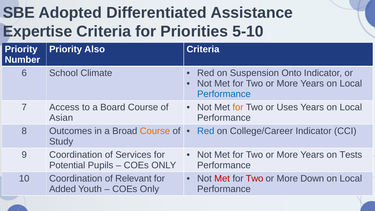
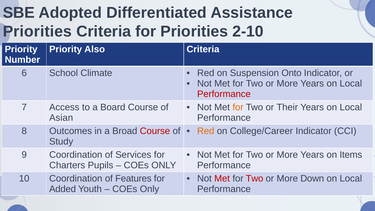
Expertise: Expertise -> Priorities (37, 31)
5-10: 5-10 -> 2-10 (248, 31)
Performance colour: blue -> red (224, 94)
Uses: Uses -> Their (287, 107)
Red colour: blue -> orange (206, 131)
Course colour: orange -> red (155, 131)
Tests: Tests -> Items (351, 155)
Potential: Potential -> Charters (67, 165)
Relevant: Relevant -> Features (133, 178)
